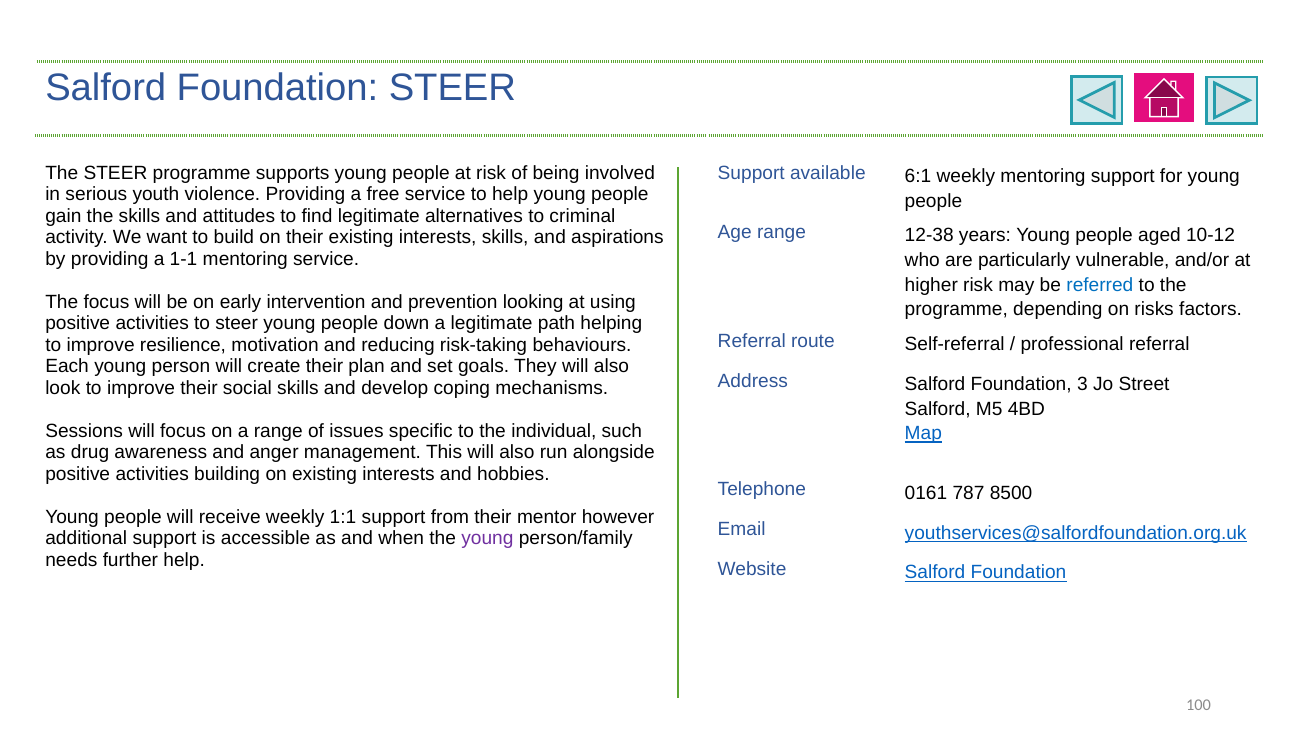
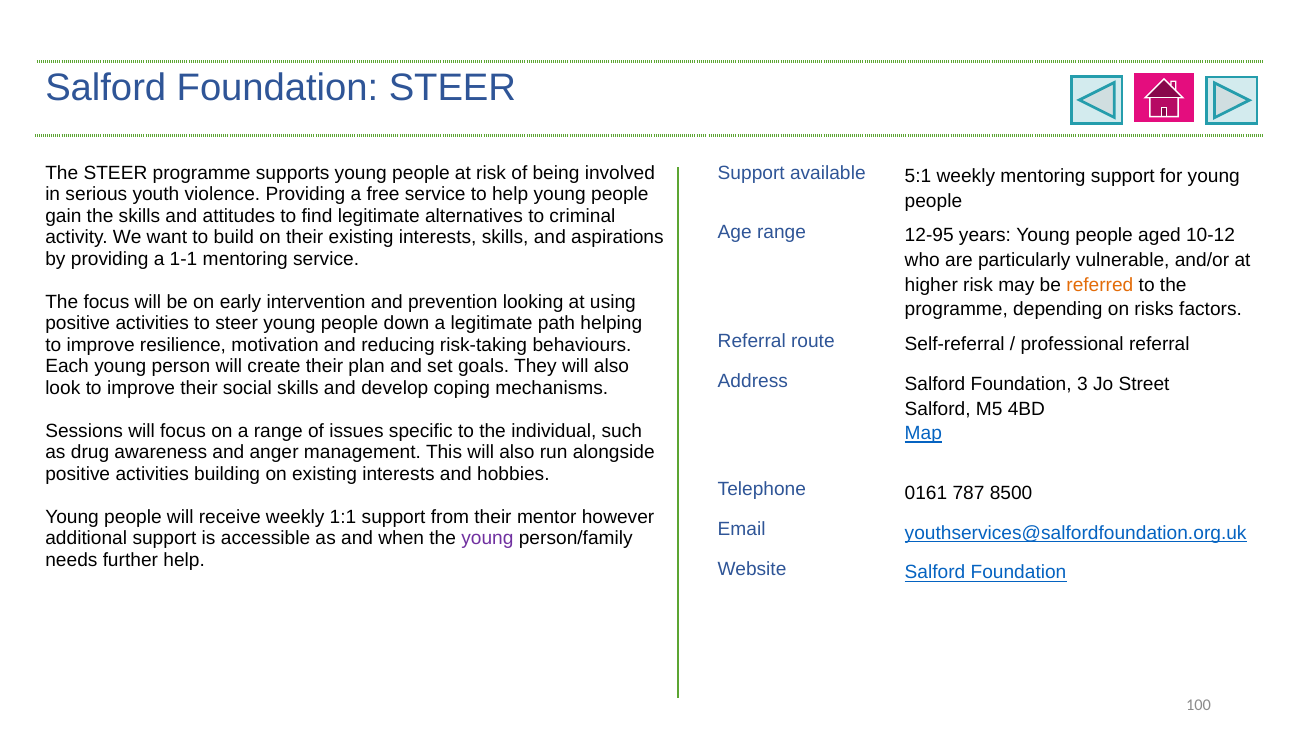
6:1: 6:1 -> 5:1 (918, 176)
12-38: 12-38 -> 12-95 (929, 235)
referred colour: blue -> orange (1100, 285)
